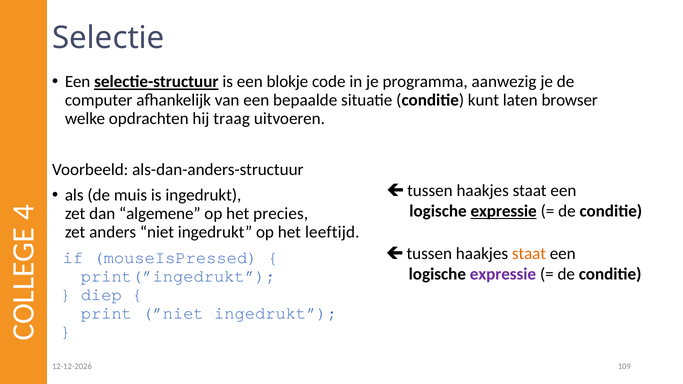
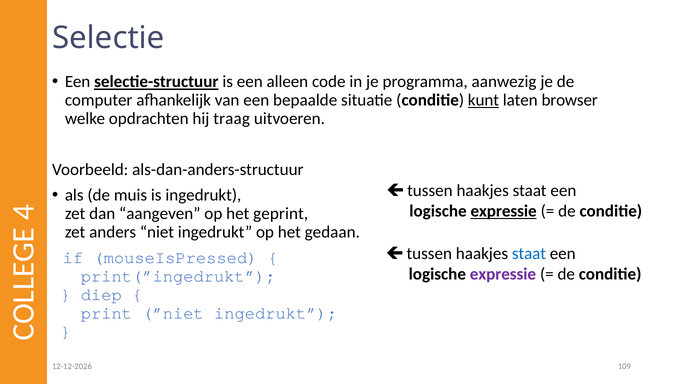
blokje: blokje -> alleen (287, 82)
kunt underline: none -> present (483, 100)
algemene: algemene -> aangeven (160, 214)
precies: precies -> geprint (281, 214)
leeftijd: leeftijd -> gedaan (332, 232)
staat colour: orange -> blue (529, 254)
